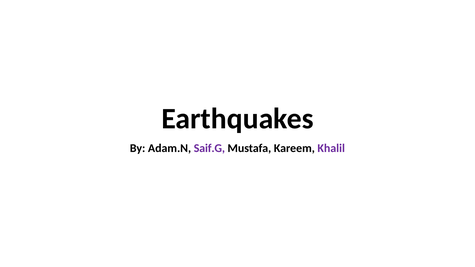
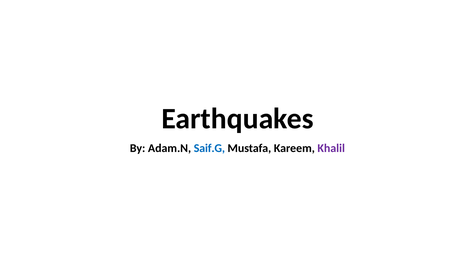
Saif.G colour: purple -> blue (209, 148)
